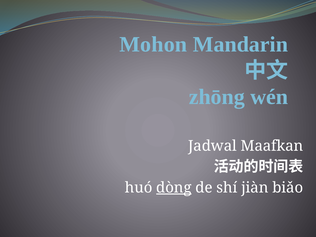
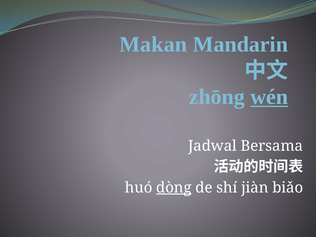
Mohon: Mohon -> Makan (153, 44)
wén underline: none -> present (269, 97)
Maafkan: Maafkan -> Bersama (272, 146)
